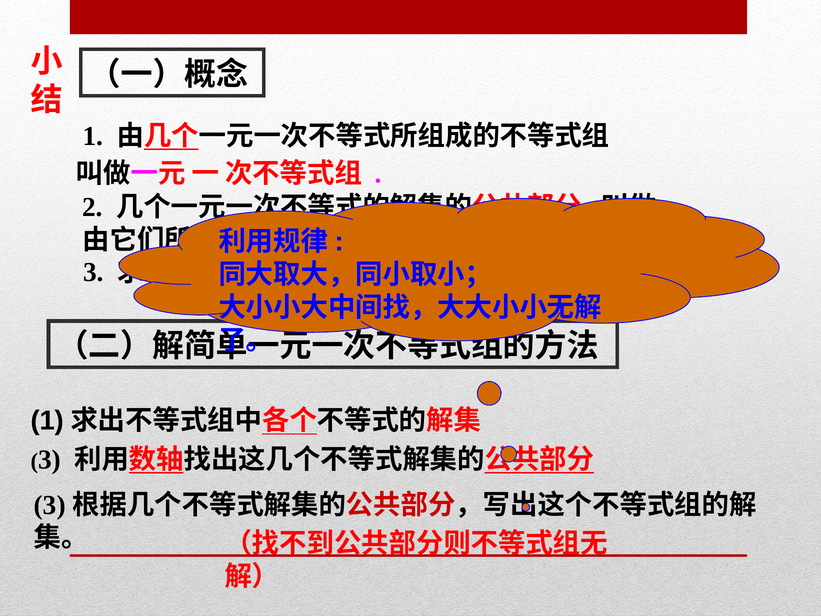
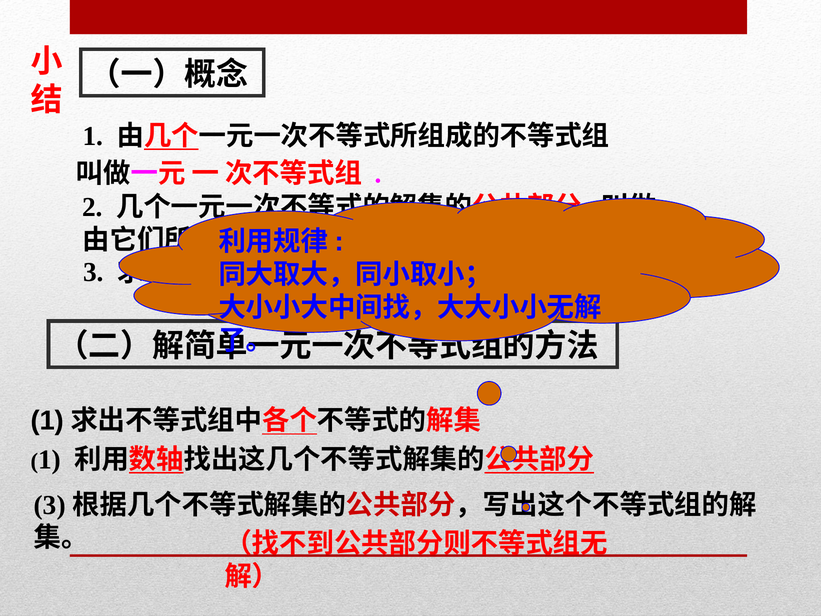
3: 3 -> 1 (50, 460)
